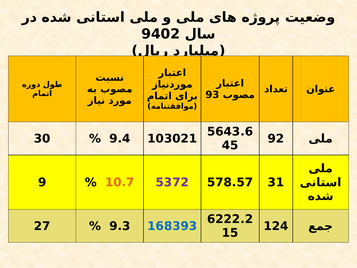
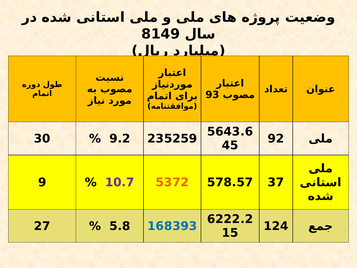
9402: 9402 -> 8149 (161, 34)
9.4: 9.4 -> 9.2 (120, 138)
103021: 103021 -> 235259 (172, 138)
10.7 colour: orange -> purple (120, 182)
5372 colour: purple -> orange (172, 182)
31: 31 -> 37 (276, 182)
9.3: 9.3 -> 5.8 (120, 226)
